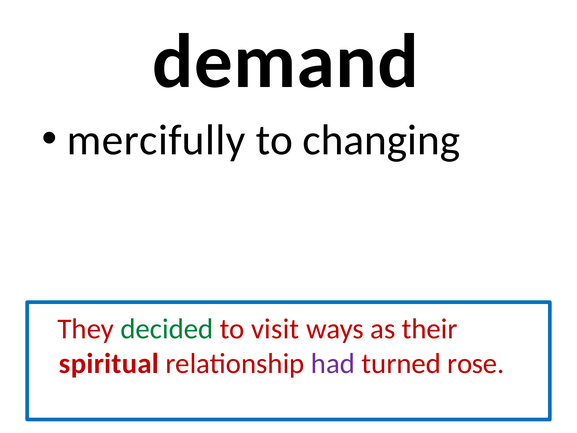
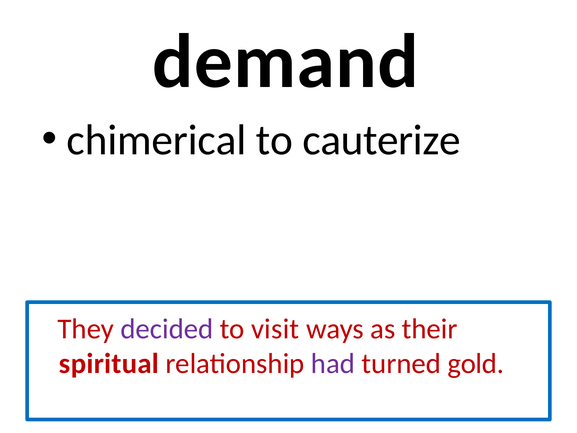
mercifully: mercifully -> chimerical (156, 140)
changing: changing -> cauterize (382, 140)
decided colour: green -> purple (167, 329)
rose: rose -> gold (476, 363)
